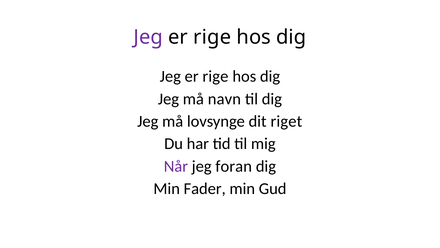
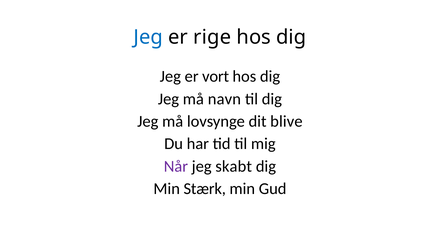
Jeg colour: purple -> blue (148, 37)
rige: rige -> vort (216, 76)
riget: riget -> blive (286, 121)
foran: foran -> skabt (234, 166)
Fader: Fader -> Stærk (205, 188)
